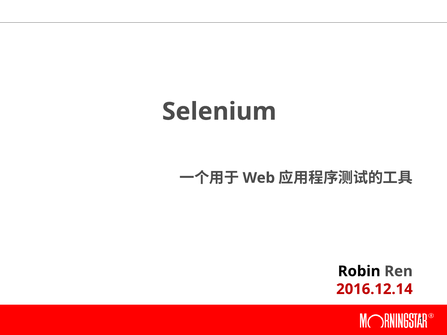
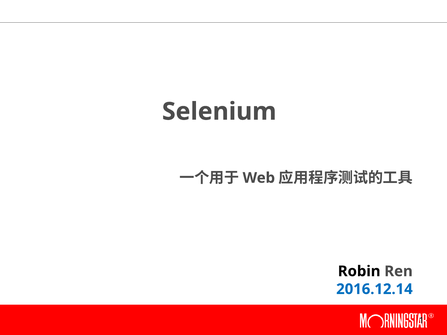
2016.12.14 colour: red -> blue (374, 289)
